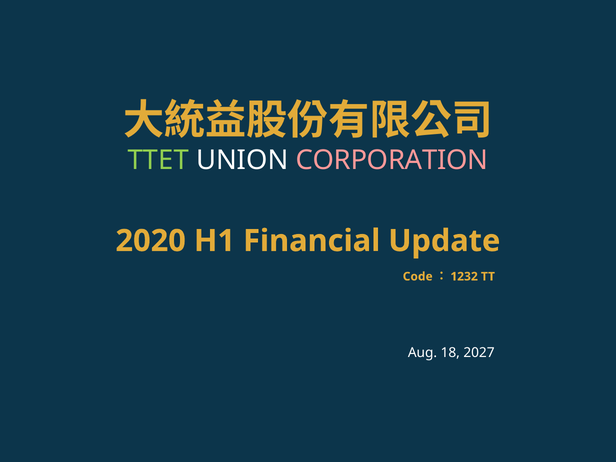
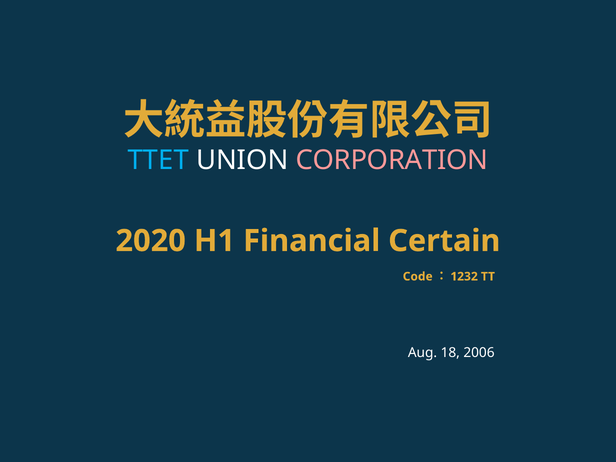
TTET colour: light green -> light blue (158, 160)
Update: Update -> Certain (444, 241)
2027: 2027 -> 2006 (479, 353)
